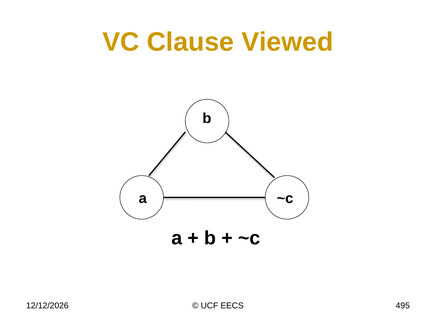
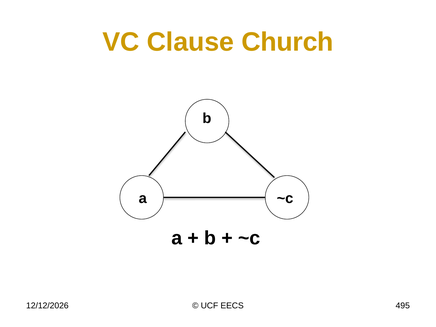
Viewed: Viewed -> Church (287, 42)
